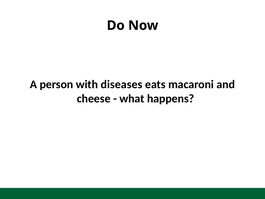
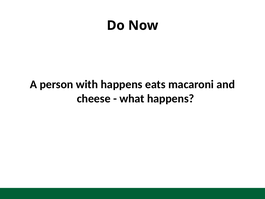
with diseases: diseases -> happens (122, 84)
